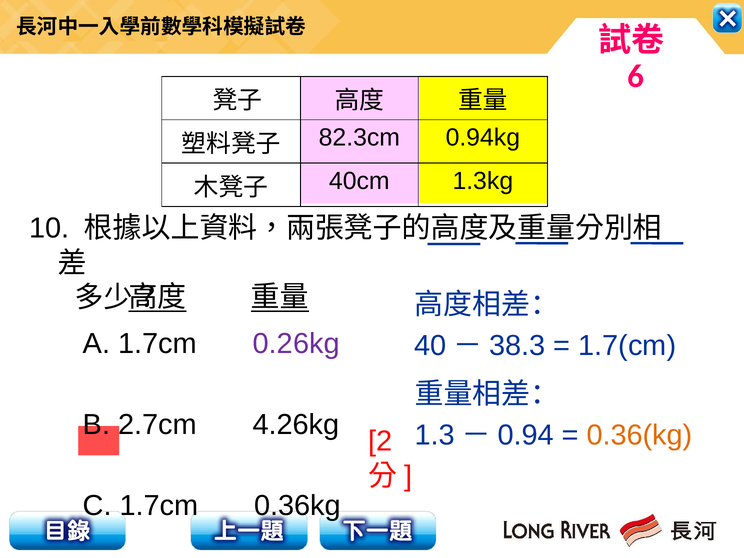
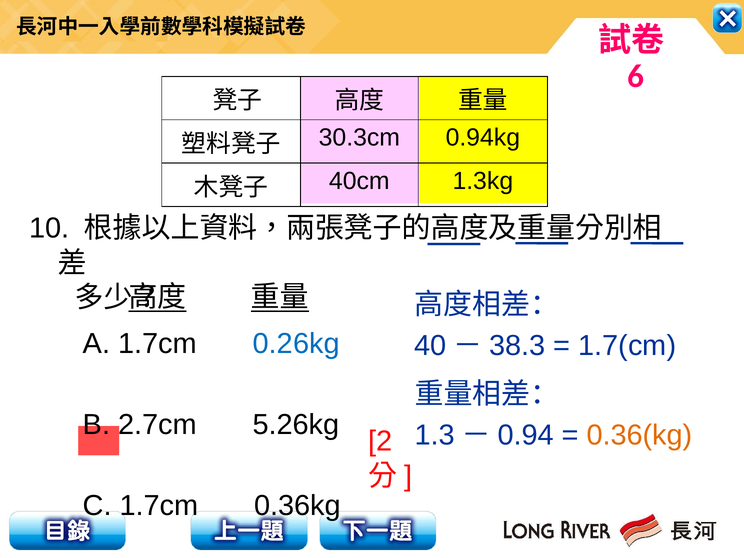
82.3cm: 82.3cm -> 30.3cm (359, 138)
0.26kg colour: purple -> blue (296, 344)
4.26kg: 4.26kg -> 5.26kg (296, 425)
